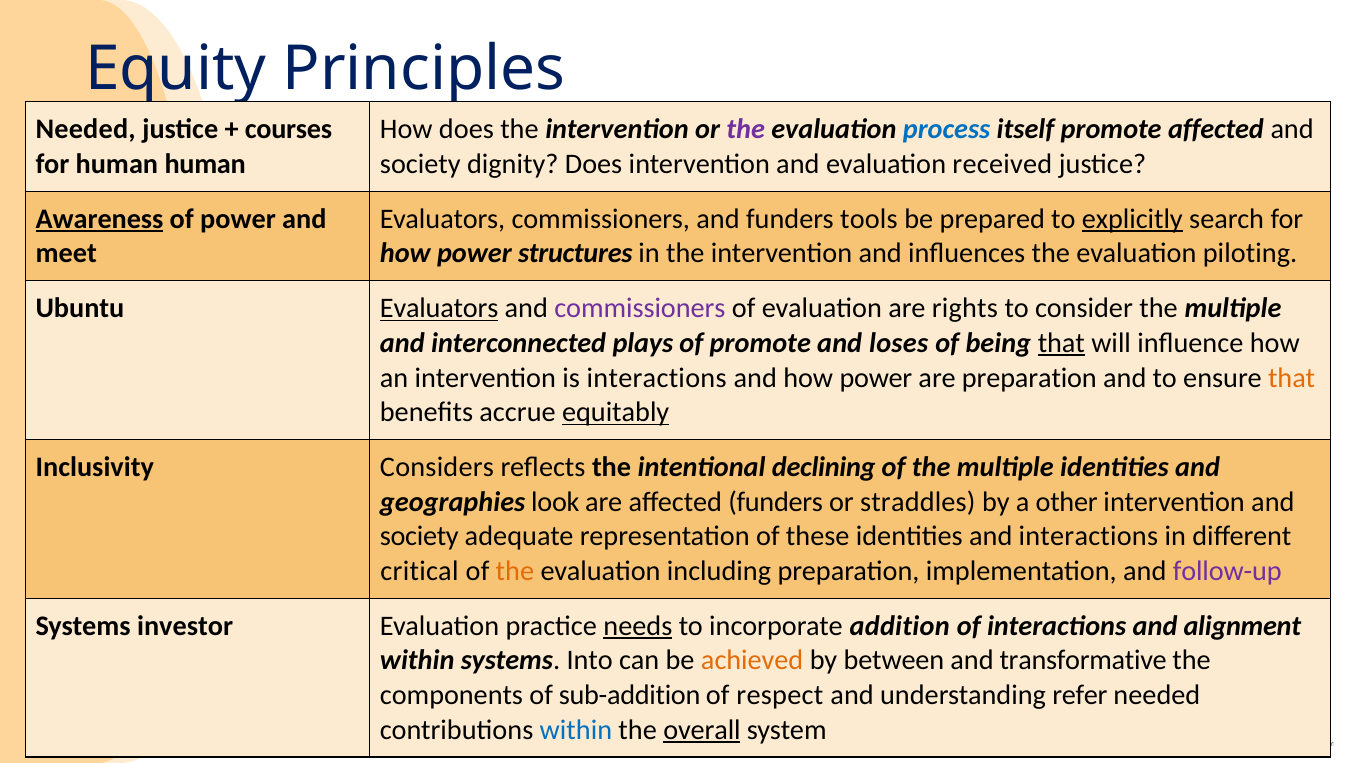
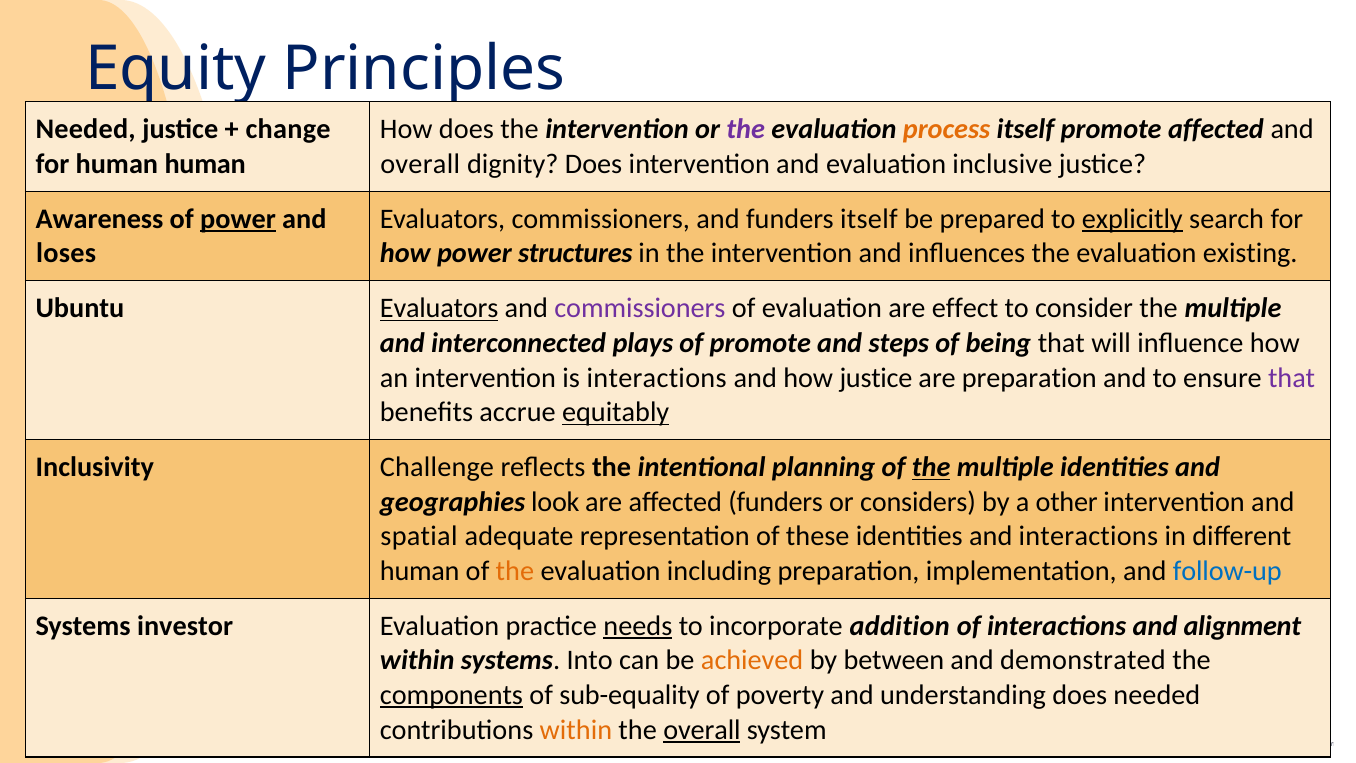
courses: courses -> change (288, 129)
process colour: blue -> orange (947, 129)
society: society -> overall (420, 164)
received: received -> inclusive (1002, 164)
Awareness underline: present -> none (99, 219)
power underline: none -> present (238, 219)
funders tools: tools -> itself (869, 219)
meet: meet -> loses (66, 253)
piloting: piloting -> existing (1250, 253)
rights: rights -> effect (965, 308)
loses: loses -> steps (899, 343)
that underline: present -> none (1061, 343)
and how power: power -> justice (876, 378)
that colour: orange -> purple (1292, 378)
Considers: Considers -> Challenge (437, 467)
declining: declining -> planning (824, 467)
the underline: none -> present (931, 467)
straddles: straddles -> considers (918, 502)
society: society -> spatial (419, 536)
critical: critical -> human (420, 571)
follow-up colour: purple -> blue (1227, 571)
transformative: transformative -> demonstrated (1083, 660)
components underline: none -> present (452, 695)
sub-addition: sub-addition -> sub-equality (630, 695)
respect: respect -> poverty (780, 695)
understanding refer: refer -> does (1080, 695)
within colour: blue -> orange (576, 730)
